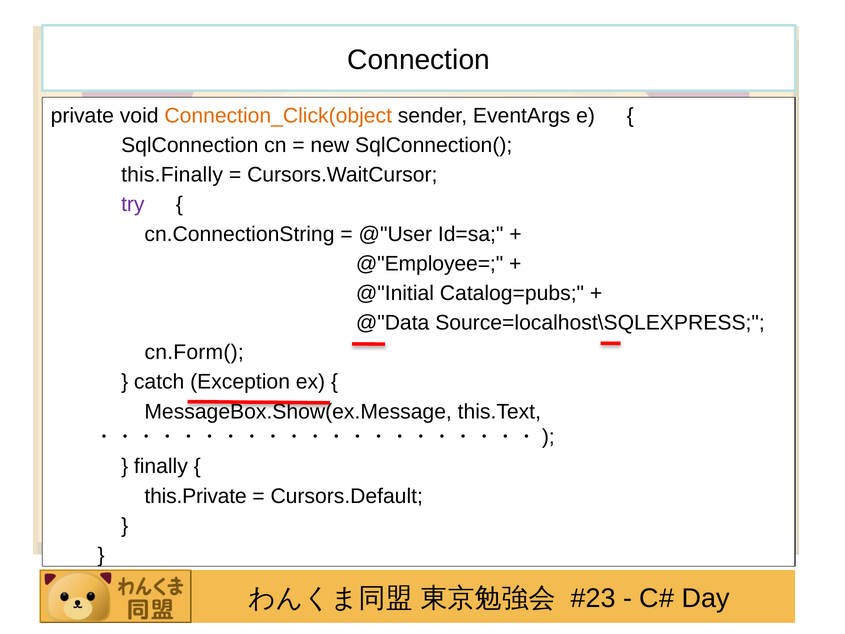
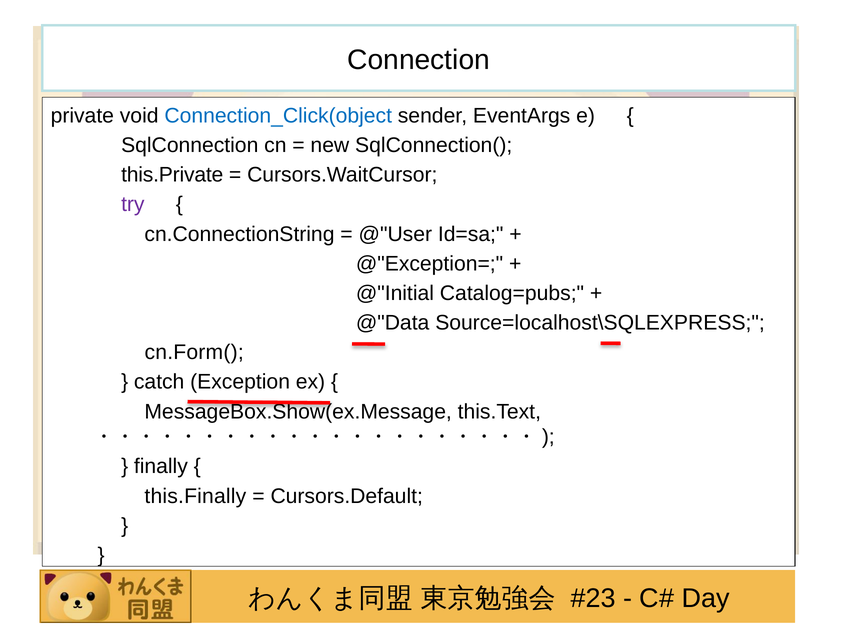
Connection_Click(object colour: orange -> blue (278, 116)
this.Finally: this.Finally -> this.Private (172, 175)
@"Employee=: @"Employee= -> @"Exception= (430, 264)
this.Private: this.Private -> this.Finally (195, 496)
